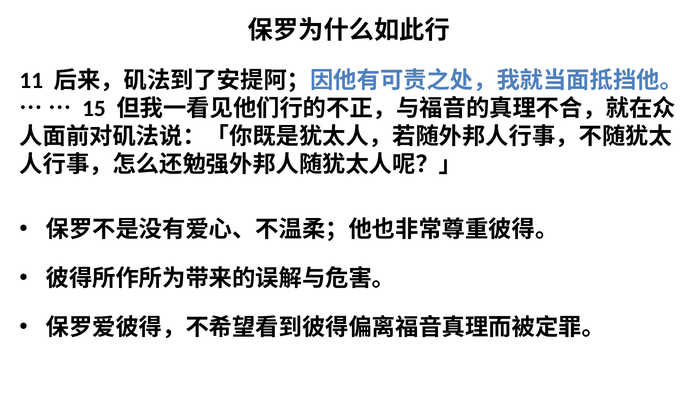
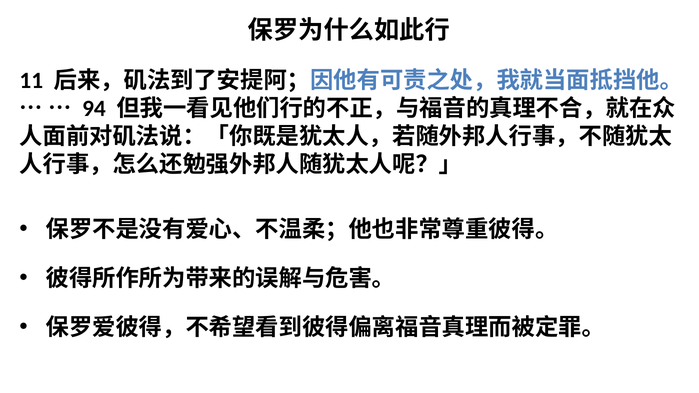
15: 15 -> 94 (94, 108)
